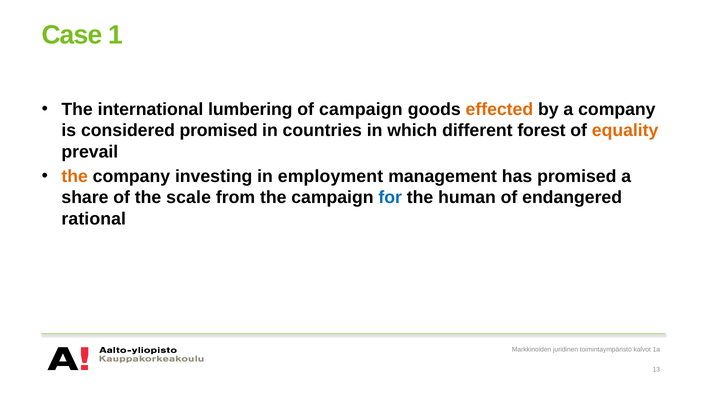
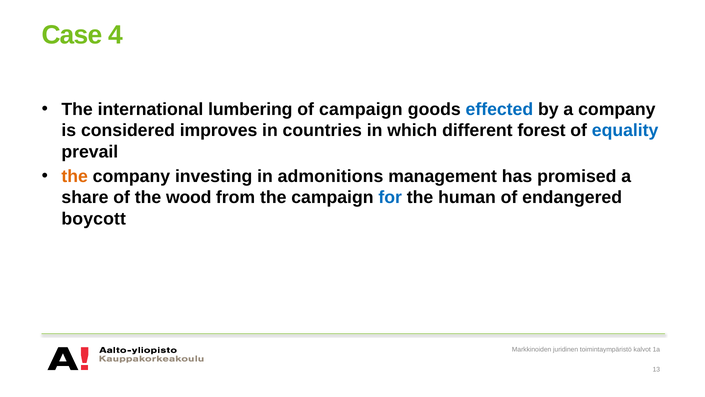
1: 1 -> 4 (116, 35)
effected colour: orange -> blue (499, 109)
considered promised: promised -> improves (219, 130)
equality colour: orange -> blue (625, 130)
employment: employment -> admonitions (331, 176)
scale: scale -> wood (189, 197)
rational: rational -> boycott (94, 219)
